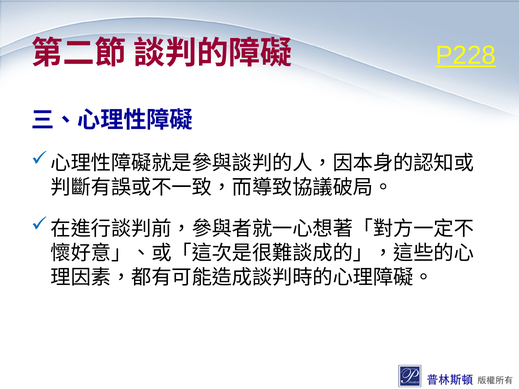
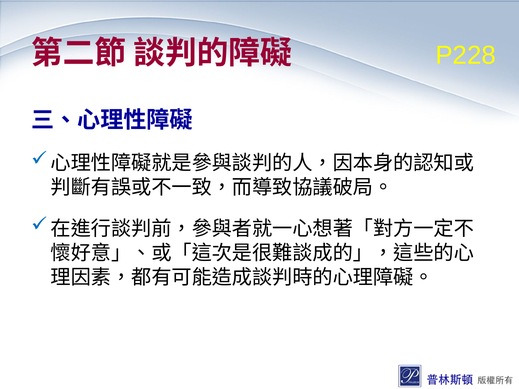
P228 underline: present -> none (466, 55)
